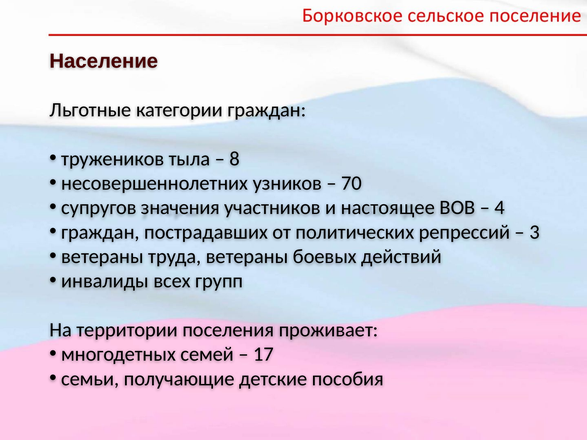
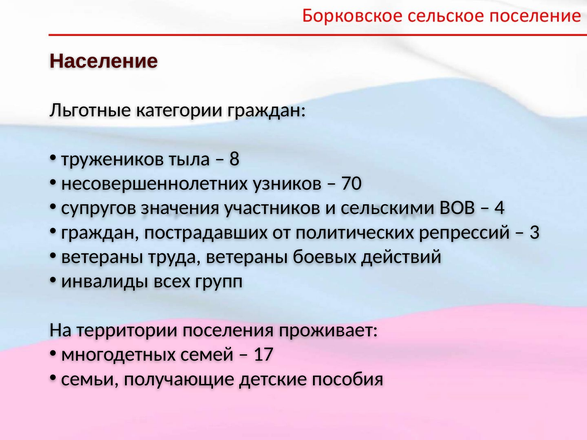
настоящее: настоящее -> сельскими (388, 208)
